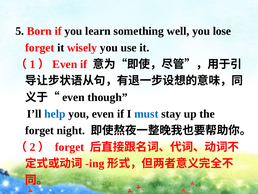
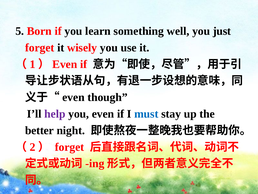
lose: lose -> just (222, 31)
help colour: blue -> purple (55, 114)
forget: forget -> better (39, 130)
